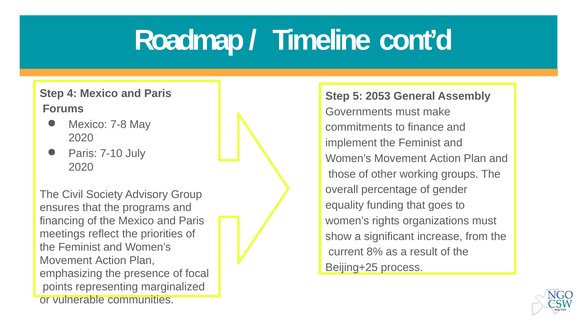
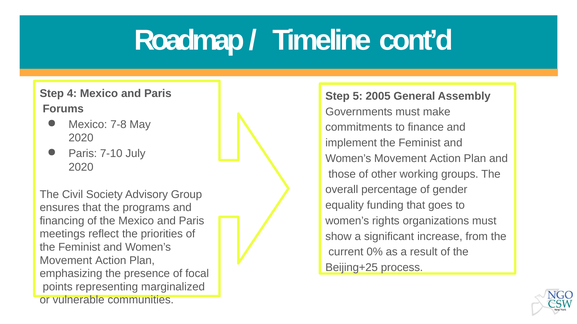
2053: 2053 -> 2005 (378, 96)
8%: 8% -> 0% (375, 252)
